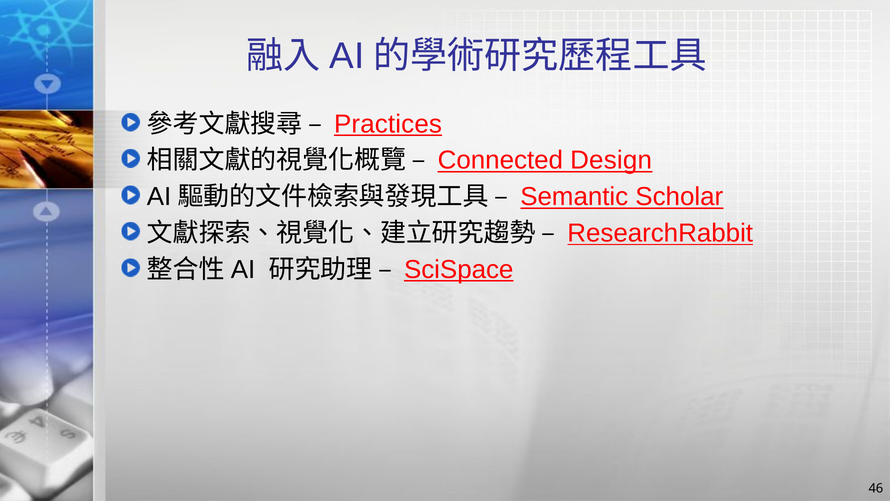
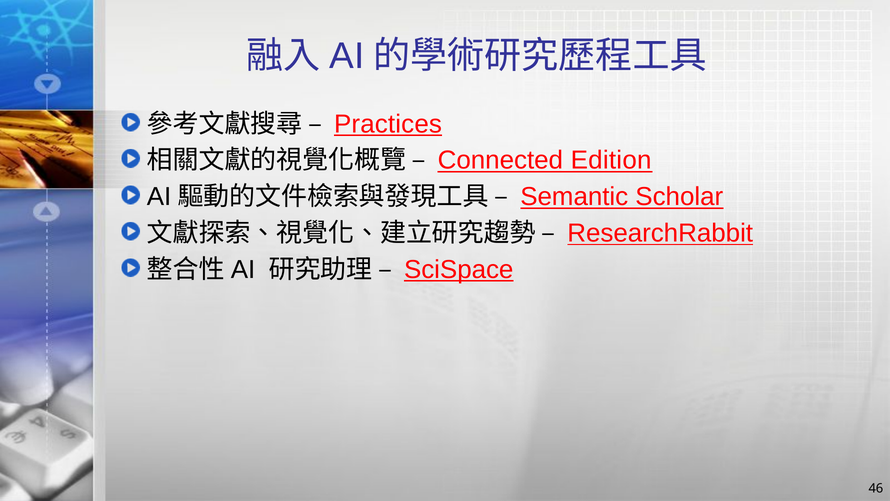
Design: Design -> Edition (611, 160)
